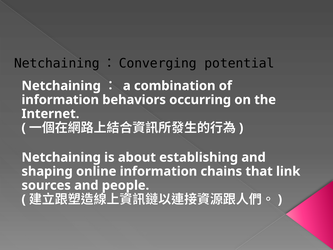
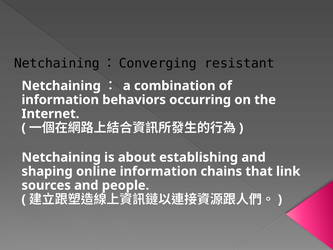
potential: potential -> resistant (239, 63)
